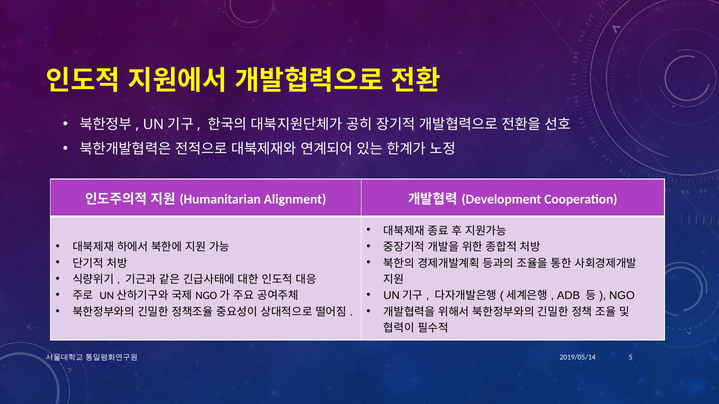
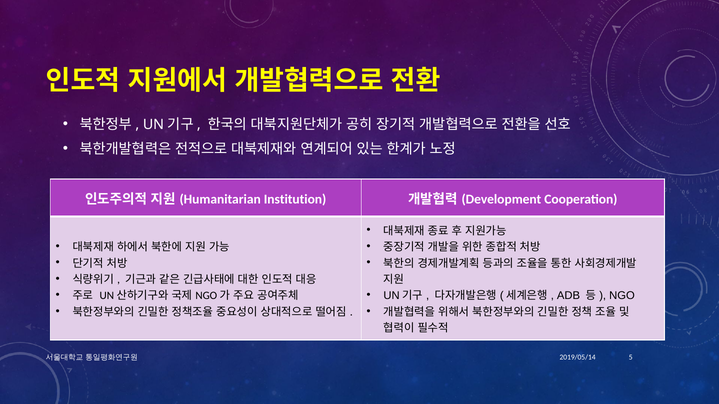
Alignment: Alignment -> Institution (295, 199)
